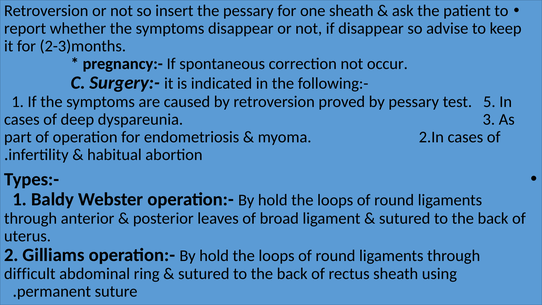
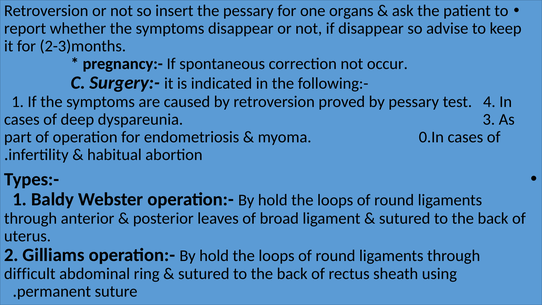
one sheath: sheath -> organs (351, 11)
5: 5 -> 4 (489, 102)
2.In: 2.In -> 0.In (431, 137)
